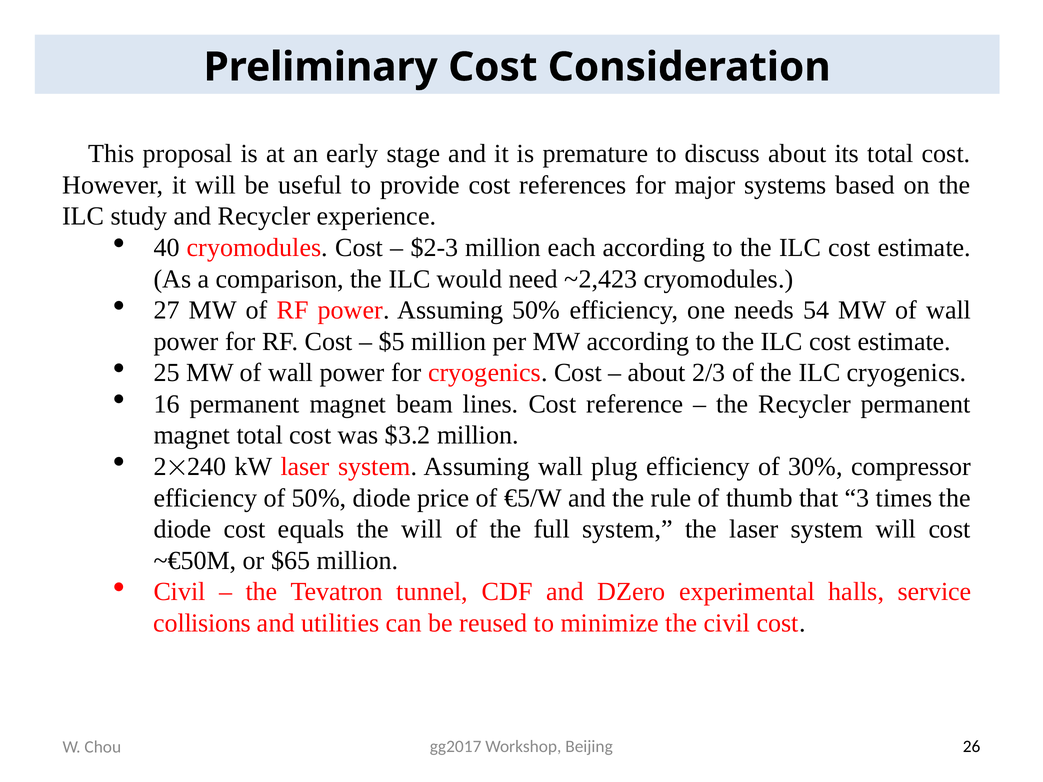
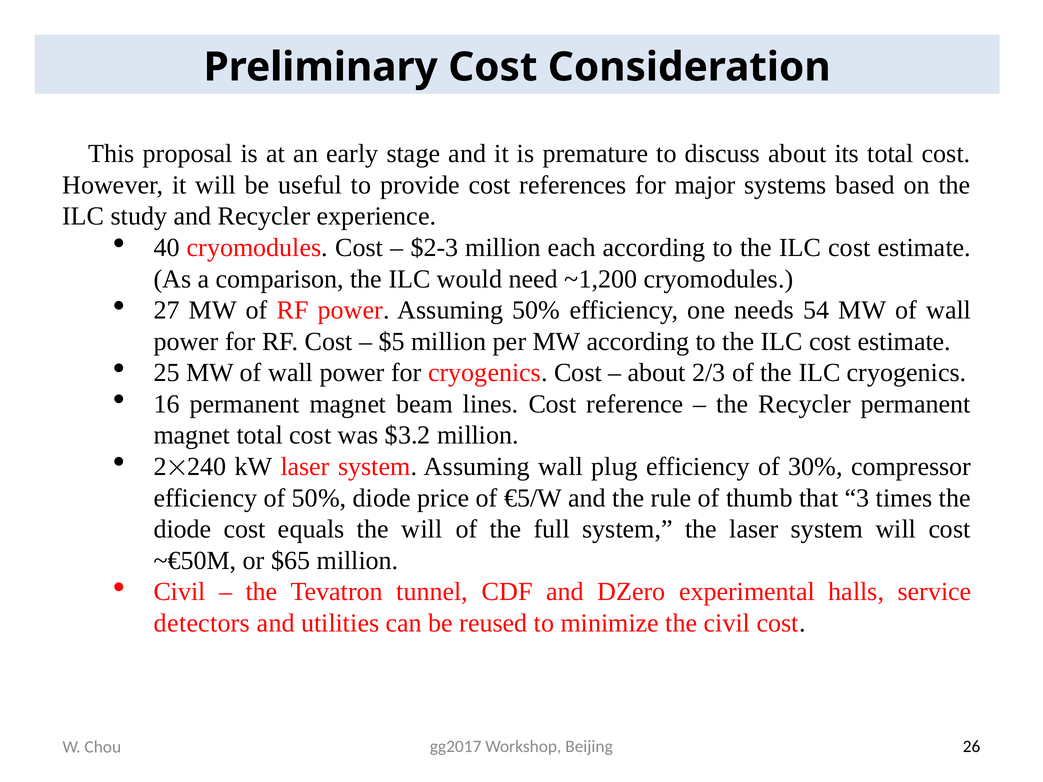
~2,423: ~2,423 -> ~1,200 (601, 279)
collisions: collisions -> detectors (202, 623)
